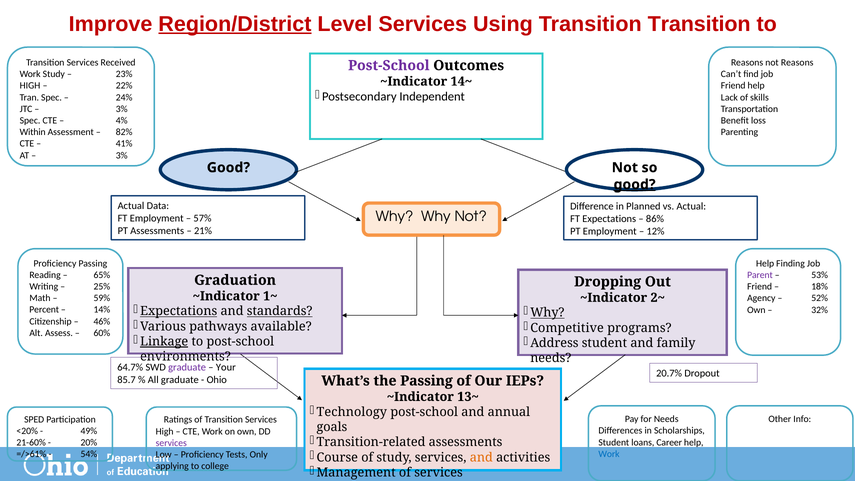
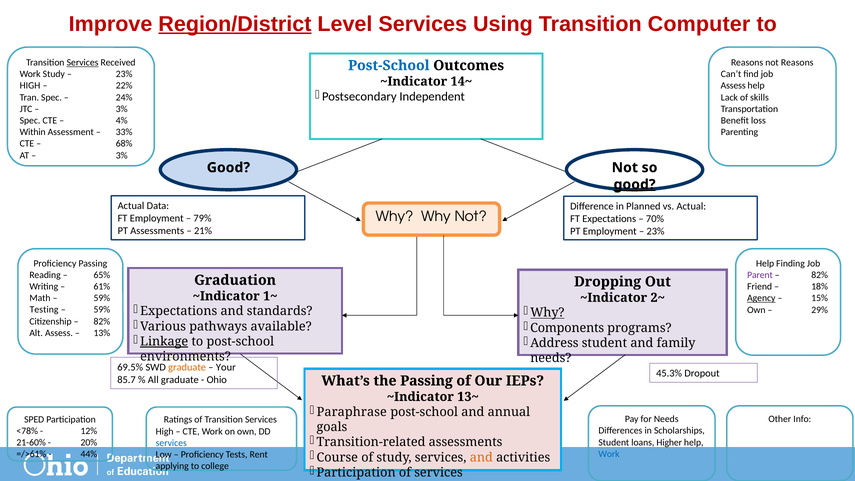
Transition Transition: Transition -> Computer (699, 24)
Services underline: none -> present (83, 63)
Post-School colour: purple -> blue (389, 65)
Friend: Friend -> Assess (733, 86)
82%: 82% -> 33% (124, 132)
41%: 41% -> 68% (124, 144)
57%: 57% -> 79% (202, 218)
86%: 86% -> 70% (655, 219)
12%: 12% -> 23% (656, 231)
53%: 53% -> 82% (820, 275)
25%: 25% -> 61% (102, 287)
Agency underline: none -> present (761, 298)
52%: 52% -> 15% (820, 298)
Expectations underline: present -> none (179, 311)
standards underline: present -> none (280, 311)
Percent: Percent -> Testing (44, 310)
14%: 14% -> 59% (102, 310)
32%: 32% -> 29% (820, 310)
46%: 46% -> 82% (102, 321)
Competitive: Competitive -> Components (567, 328)
60%: 60% -> 13% (102, 333)
64.7%: 64.7% -> 69.5% (130, 367)
graduate colour: purple -> orange (187, 367)
20.7%: 20.7% -> 45.3% (669, 373)
Technology: Technology -> Paraphrase (352, 412)
<20%: <20% -> <78% (27, 431)
49%: 49% -> 12% (89, 431)
Career: Career -> Higher (669, 442)
services colour: purple -> blue (171, 443)
54%: 54% -> 44% (89, 454)
Only: Only -> Rent (259, 454)
Management: Management -> Participation (356, 472)
